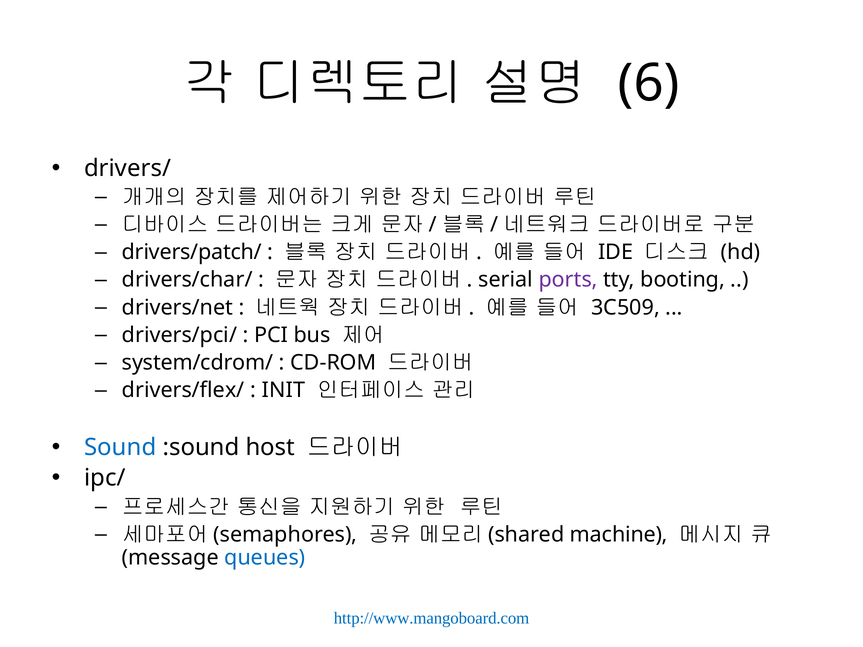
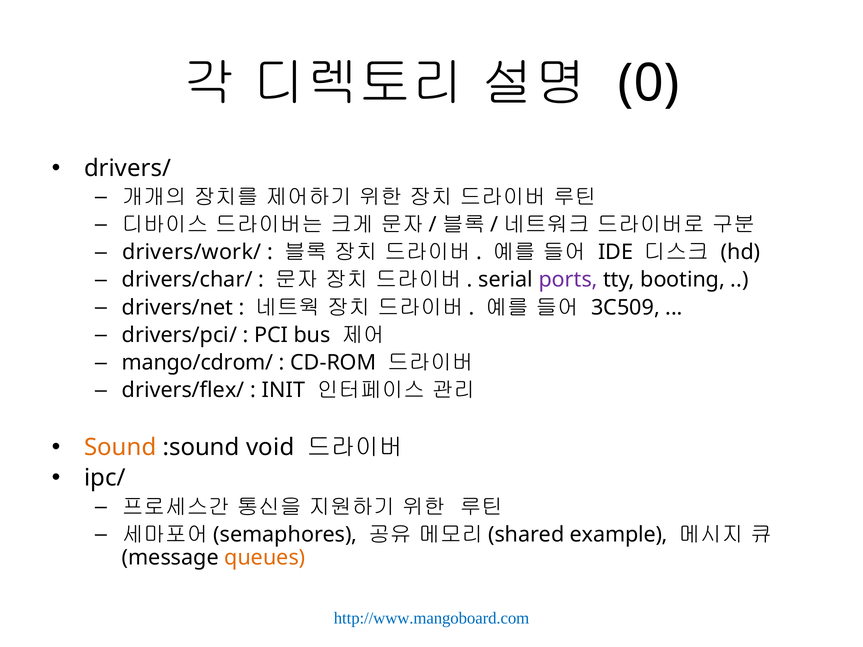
6: 6 -> 0 (649, 84)
drivers/patch/: drivers/patch/ -> drivers/work/ (192, 252)
system/cdrom/: system/cdrom/ -> mango/cdrom/ (198, 363)
Sound colour: blue -> orange (120, 447)
host: host -> void (270, 447)
machine: machine -> example (619, 535)
queues colour: blue -> orange (265, 558)
